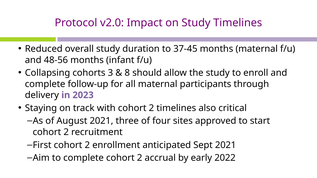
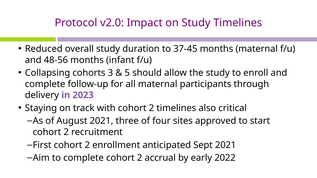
8: 8 -> 5 (127, 73)
